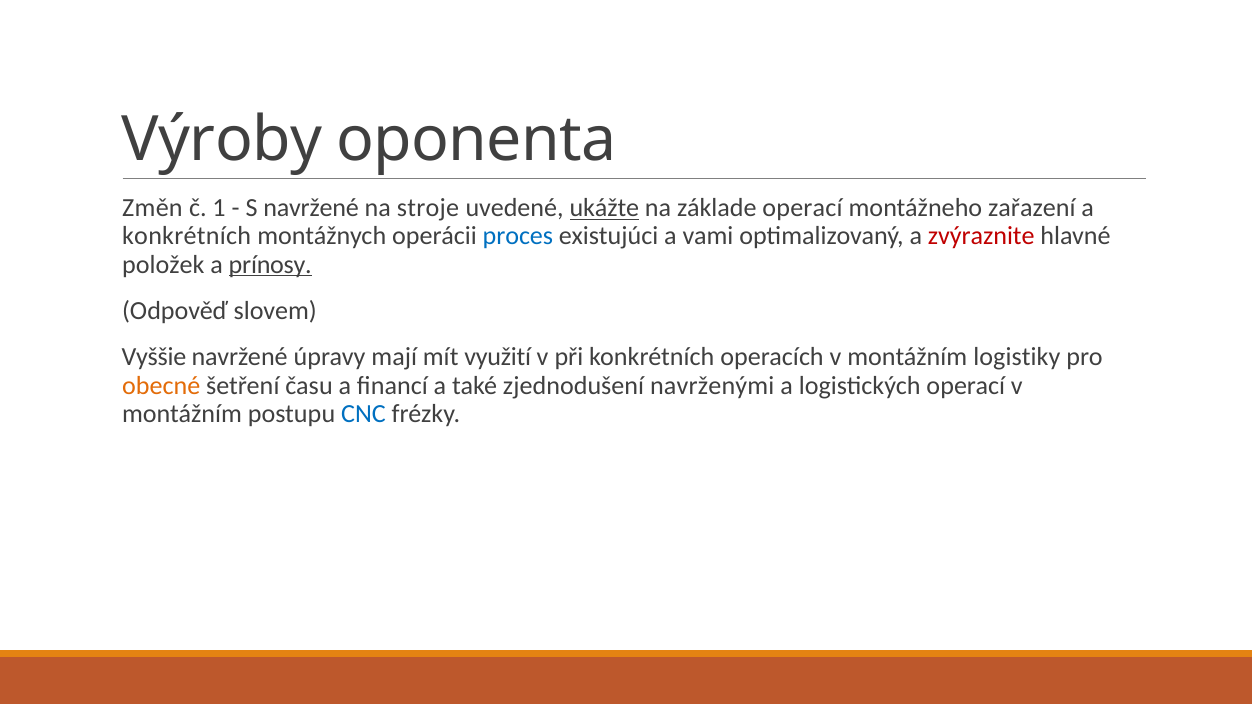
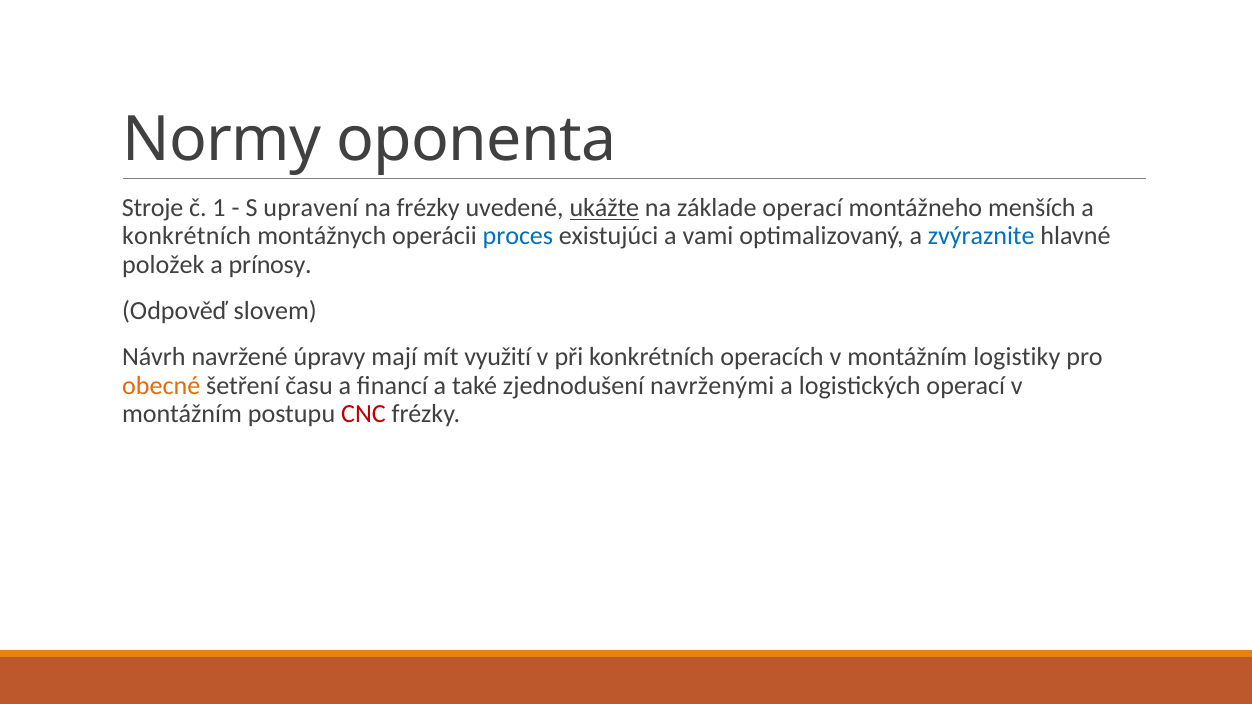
Výroby: Výroby -> Normy (222, 140)
Změn: Změn -> Stroje (153, 208)
S navržené: navržené -> upravení (311, 208)
na stroje: stroje -> frézky (428, 208)
zařazení: zařazení -> menších (1032, 208)
zvýraznite colour: red -> blue (981, 236)
prínosy underline: present -> none (270, 265)
Vyššie: Vyššie -> Návrh (154, 357)
CNC colour: blue -> red (363, 414)
